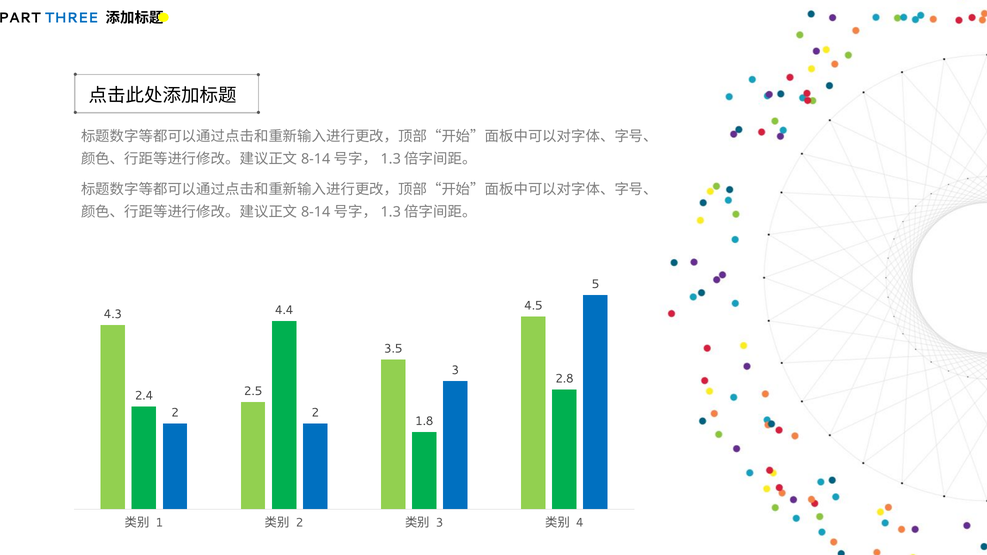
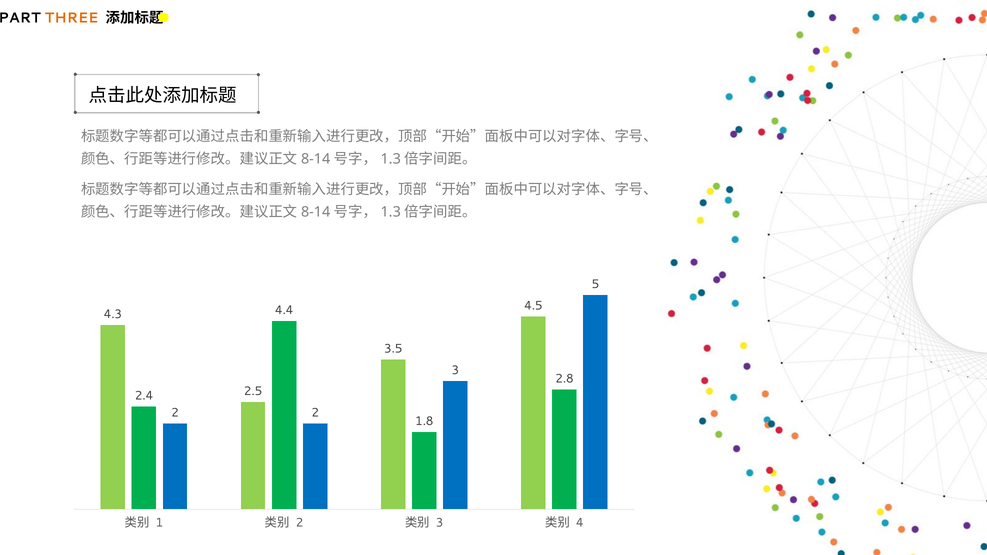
THREE colour: blue -> orange (72, 18)
